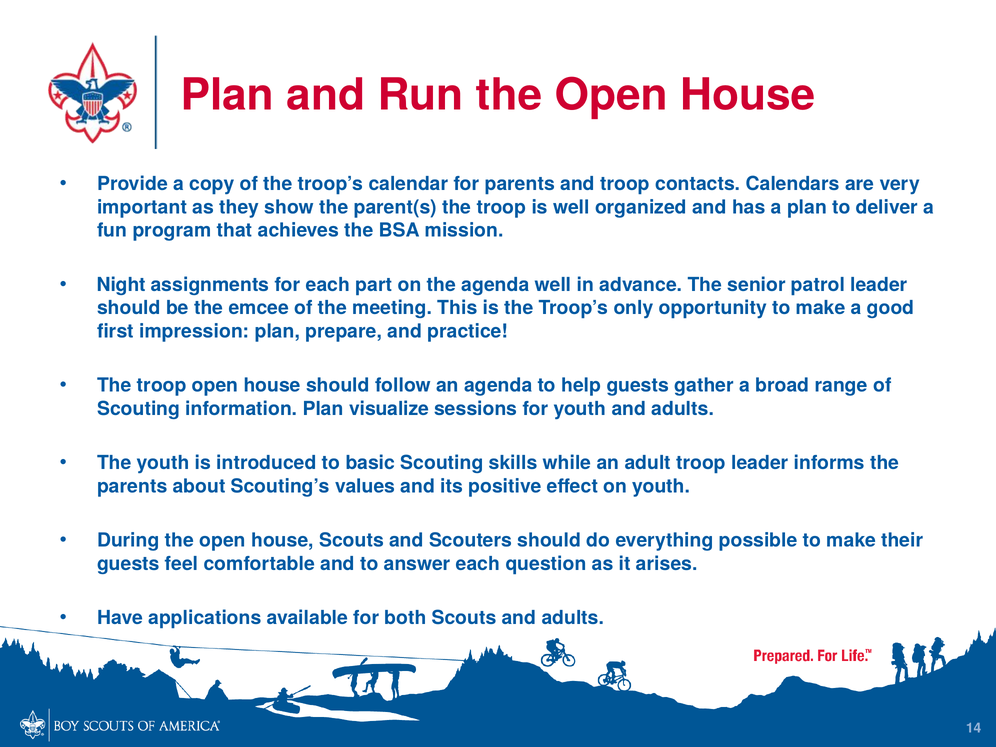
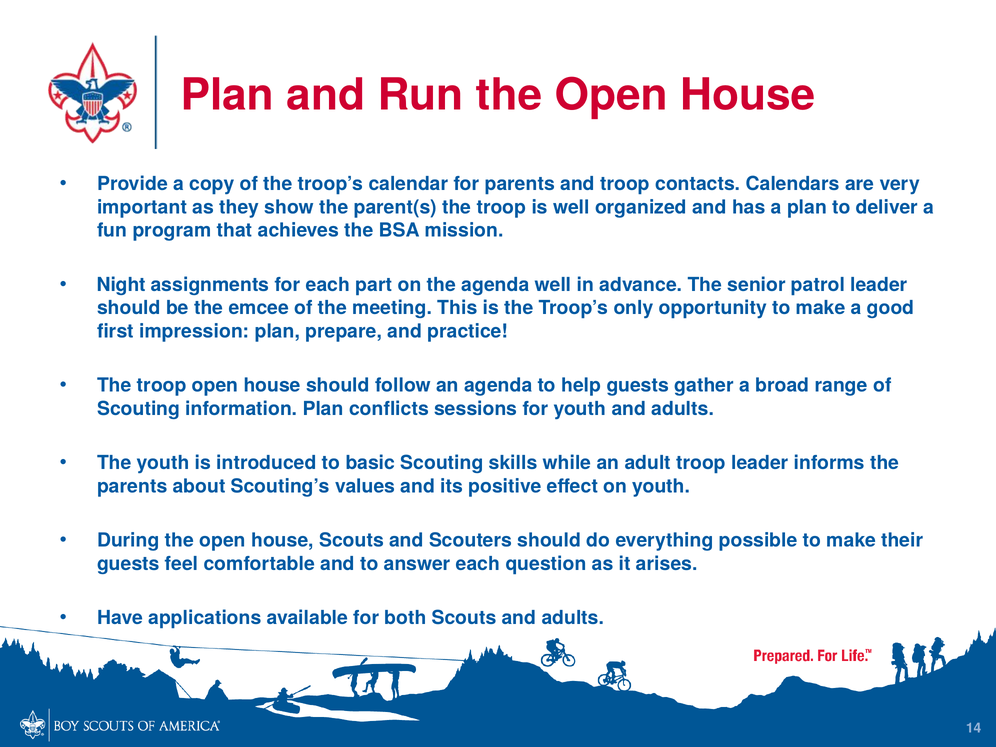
visualize: visualize -> conflicts (389, 409)
